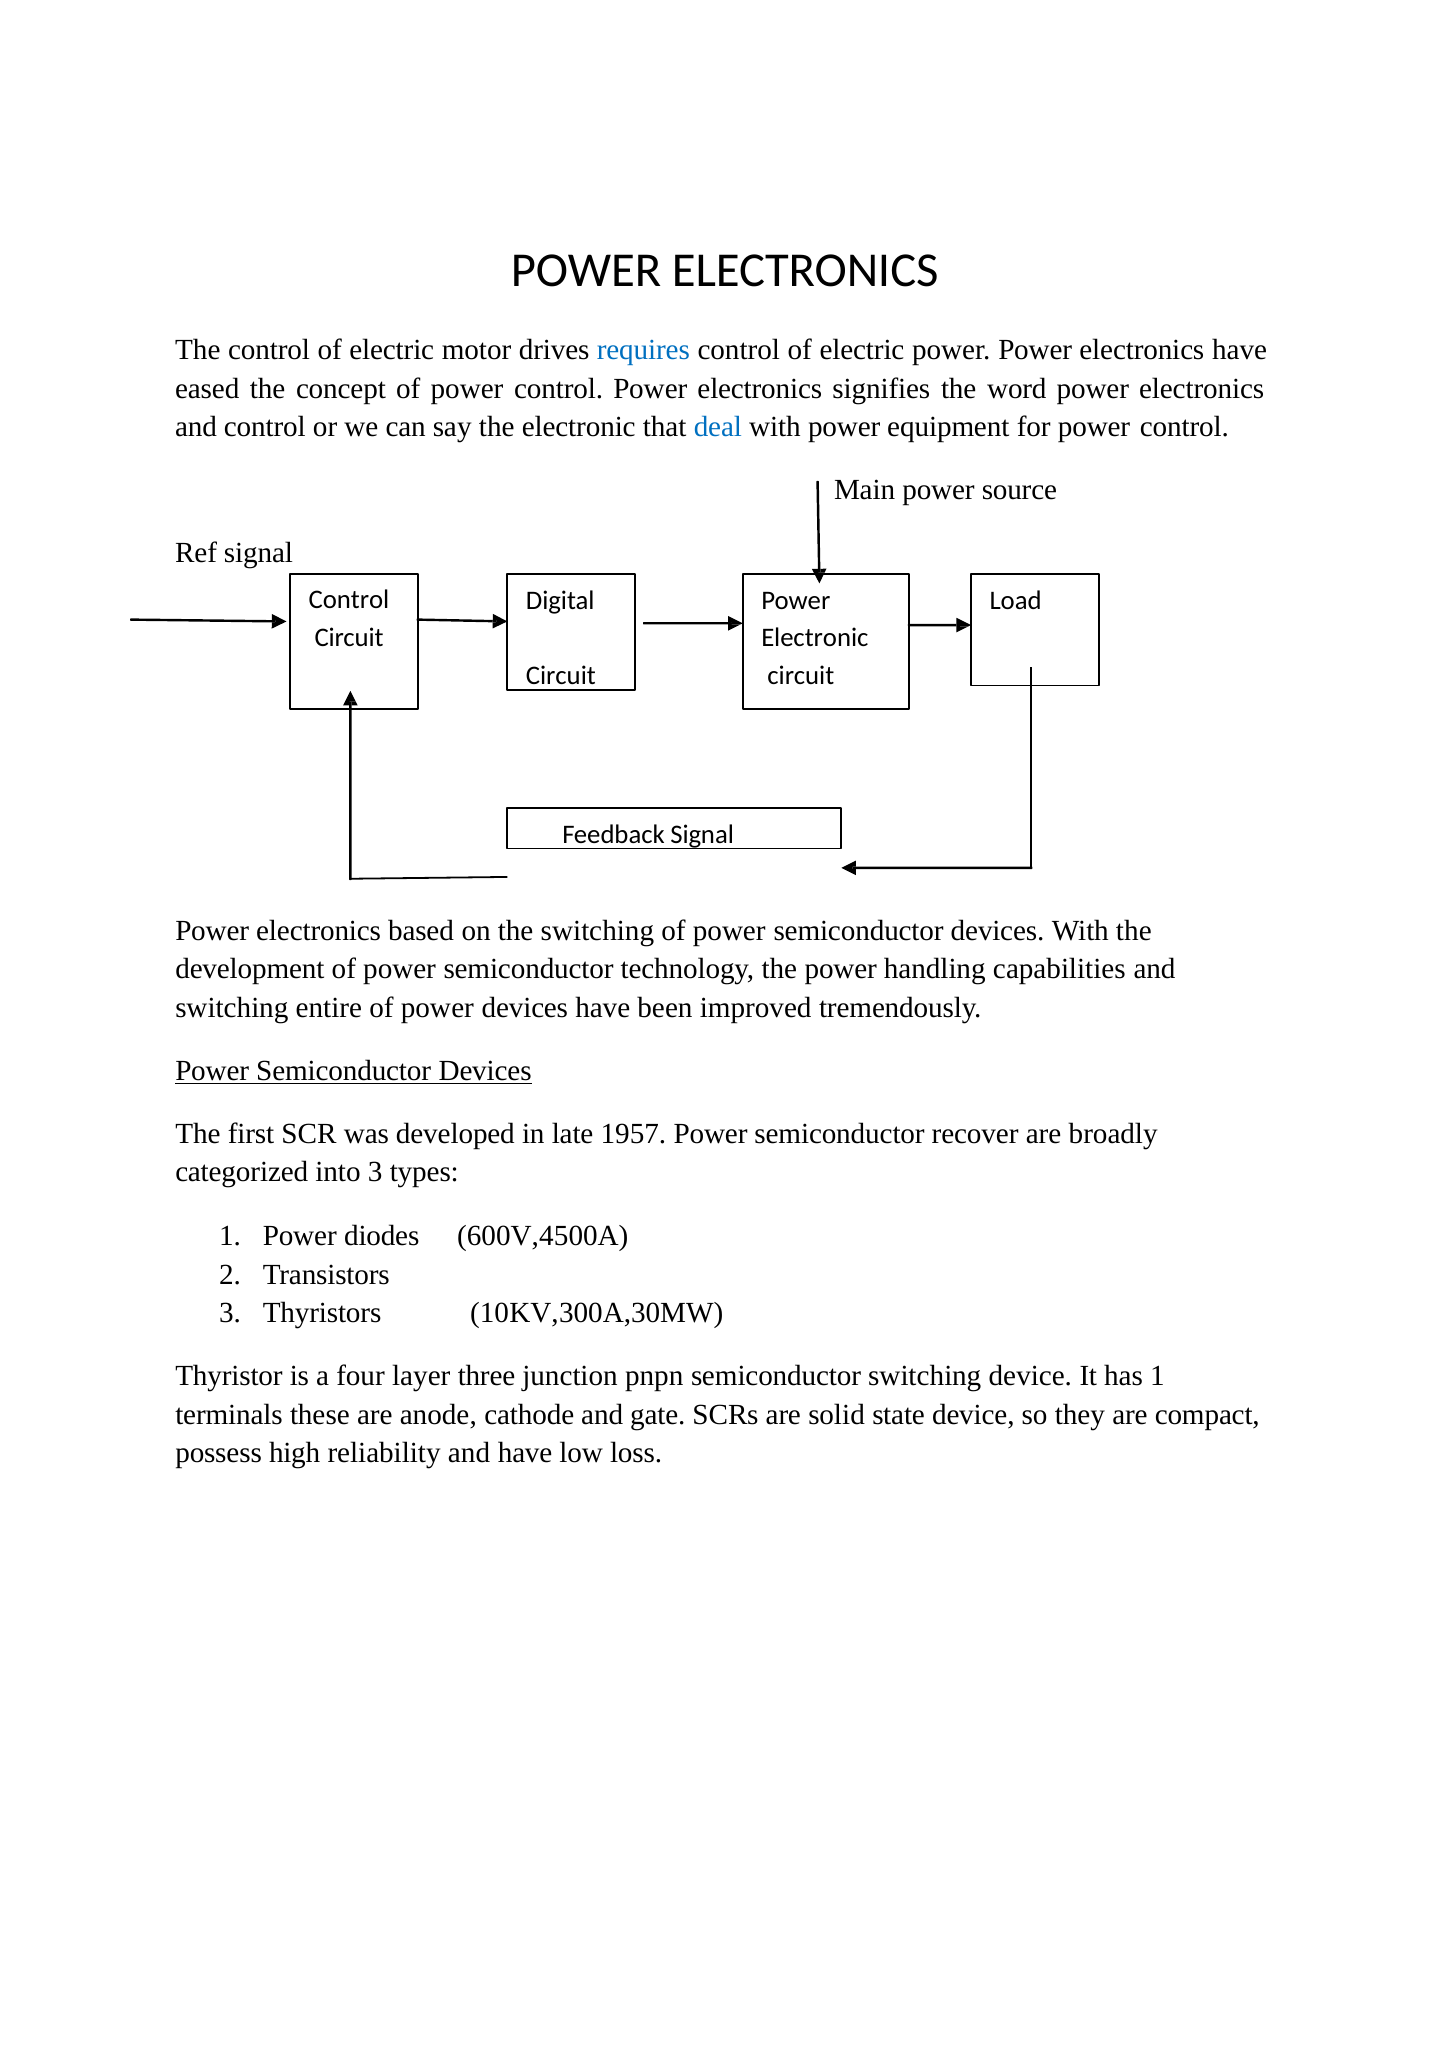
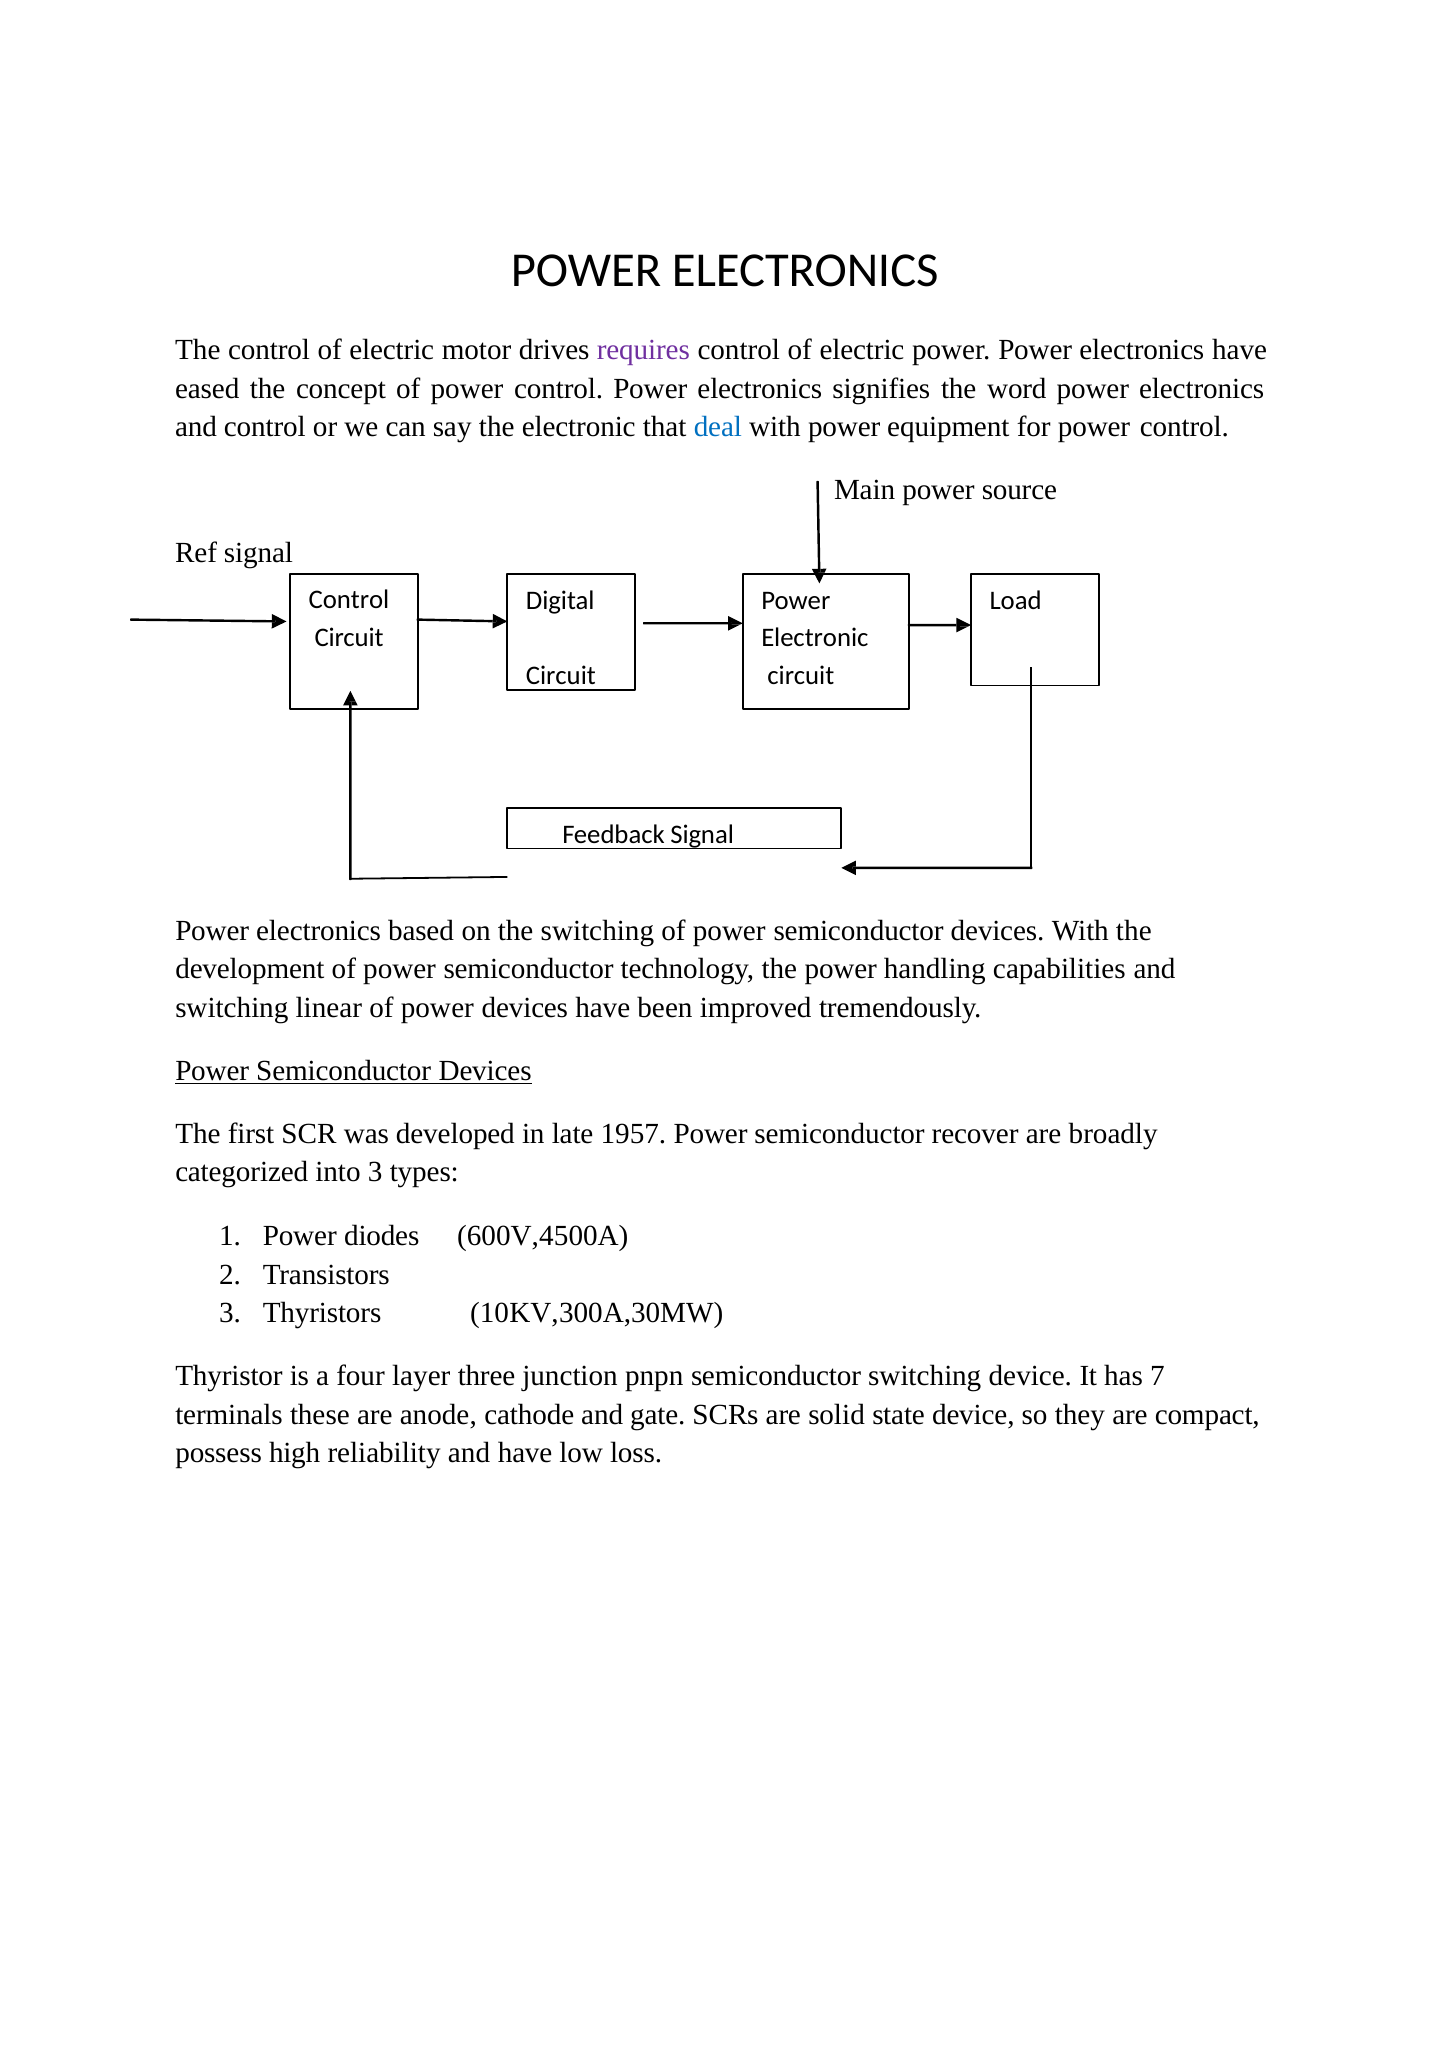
requires colour: blue -> purple (643, 350)
entire: entire -> linear (329, 1008)
has 1: 1 -> 7 (1157, 1376)
